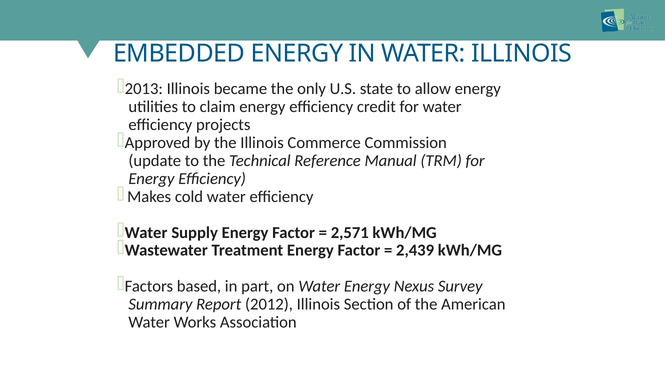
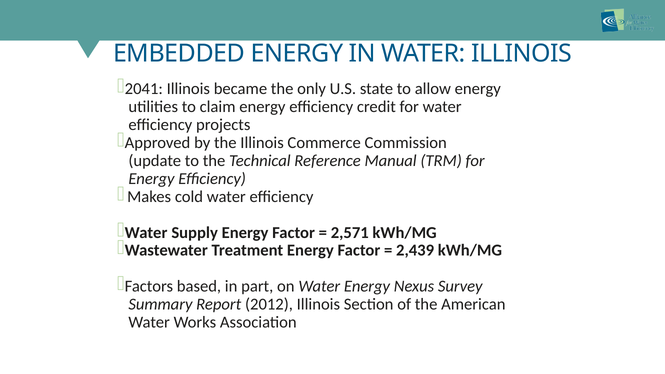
2013: 2013 -> 2041 (144, 89)
